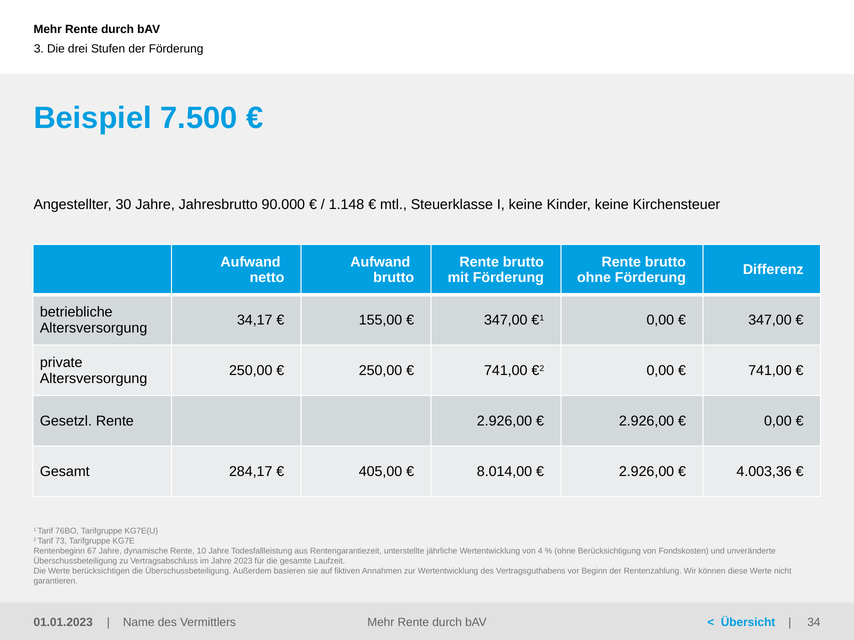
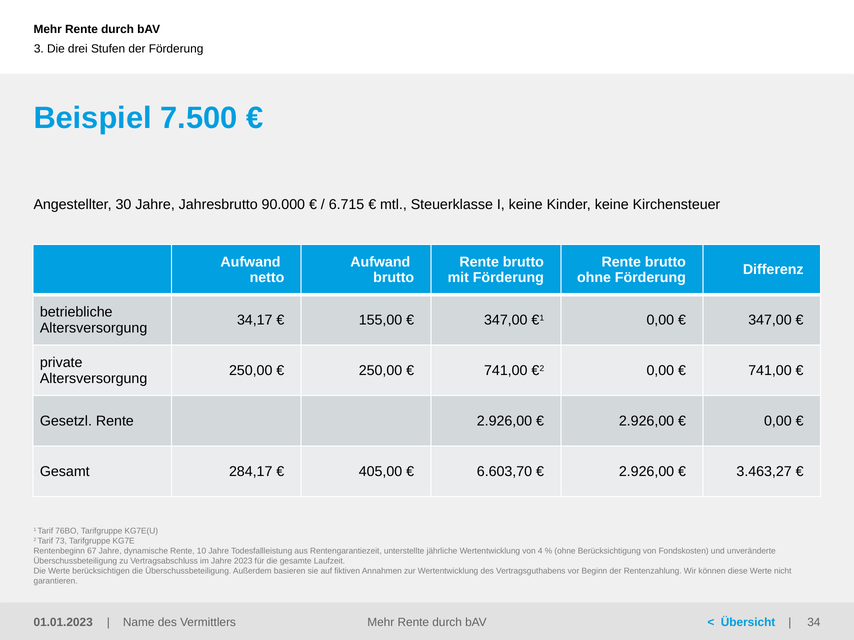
1.148: 1.148 -> 6.715 (347, 205)
8.014,00: 8.014,00 -> 6.603,70 (504, 472)
4.003,36: 4.003,36 -> 3.463,27 (764, 472)
